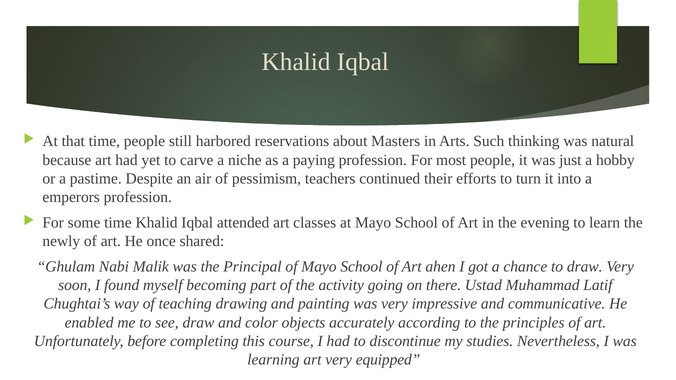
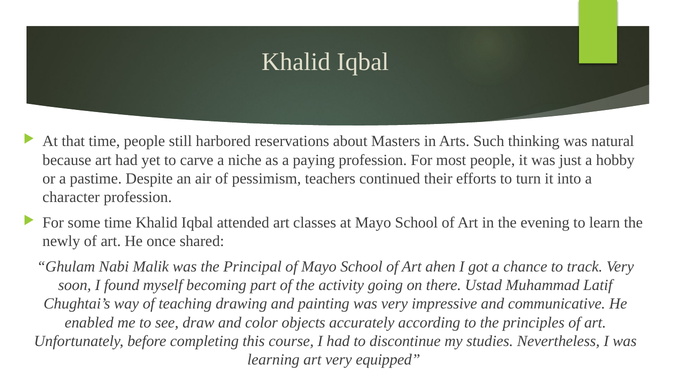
emperors: emperors -> character (71, 197)
to draw: draw -> track (585, 267)
